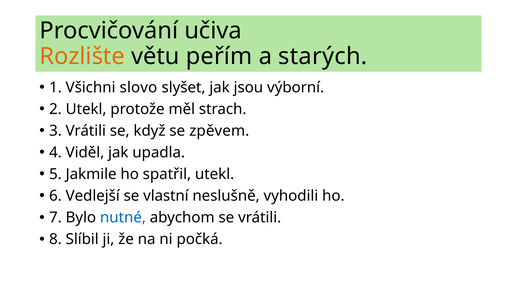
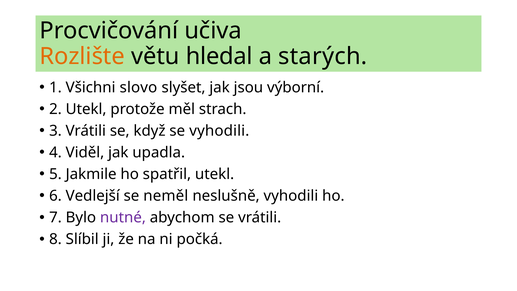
peřím: peřím -> hledal (219, 56)
se zpěvem: zpěvem -> vyhodili (219, 131)
vlastní: vlastní -> neměl (166, 196)
nutné colour: blue -> purple (123, 217)
